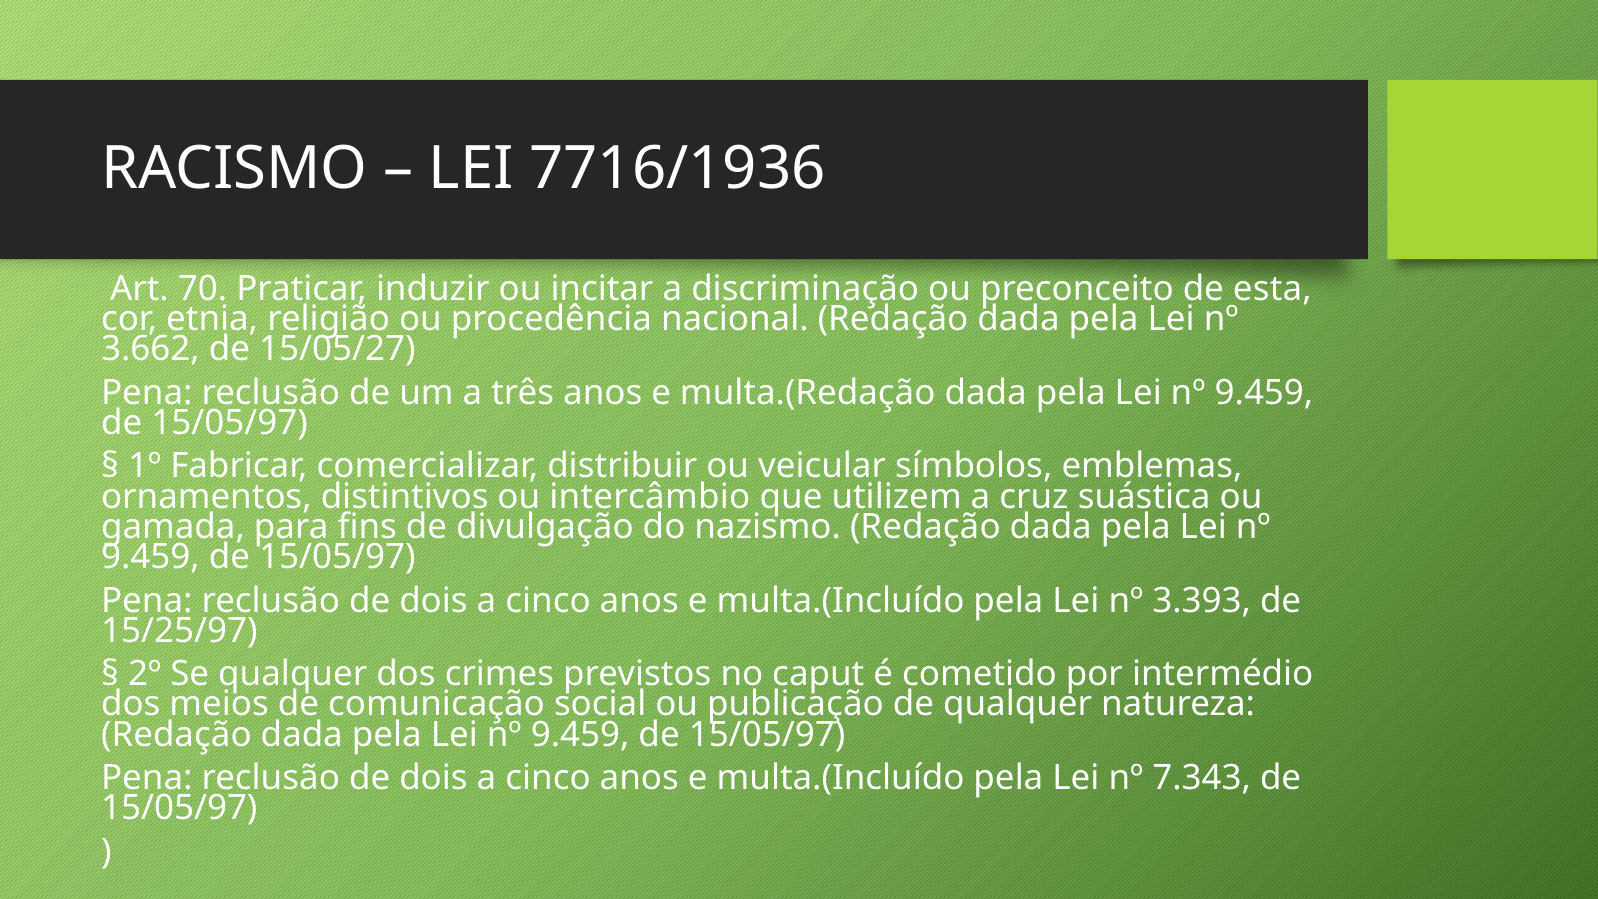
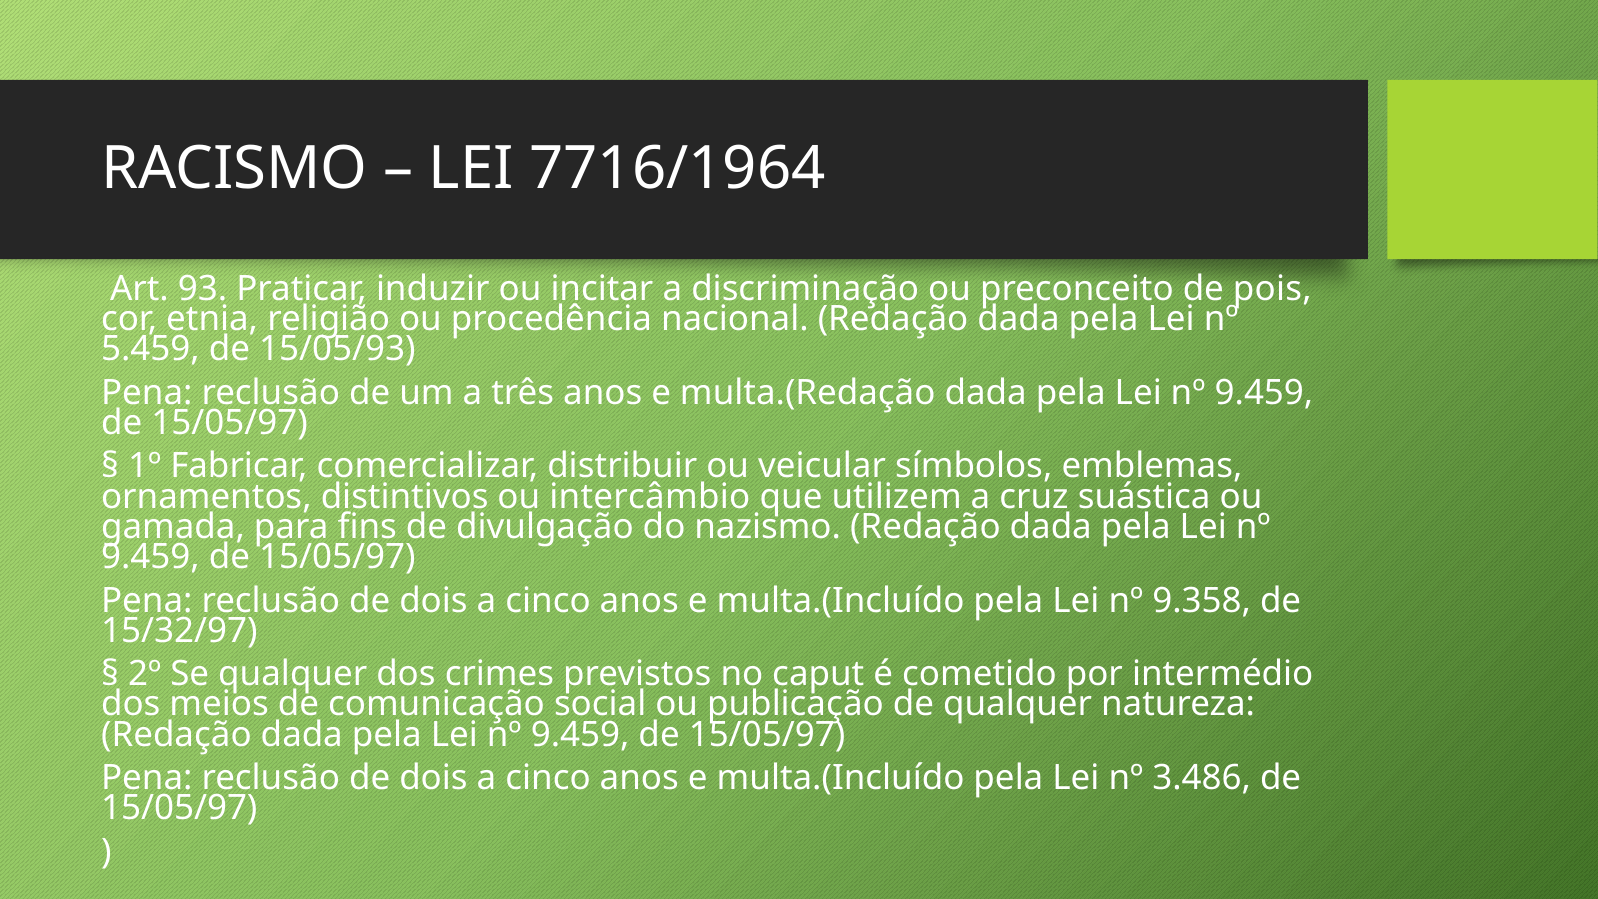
7716/1936: 7716/1936 -> 7716/1964 (677, 169)
70: 70 -> 93 (202, 289)
esta: esta -> pois (1272, 289)
3.662: 3.662 -> 5.459 (150, 349)
15/05/27: 15/05/27 -> 15/05/93 (337, 349)
3.393: 3.393 -> 9.358 (1202, 601)
15/25/97: 15/25/97 -> 15/32/97 (179, 631)
7.343: 7.343 -> 3.486 (1202, 778)
